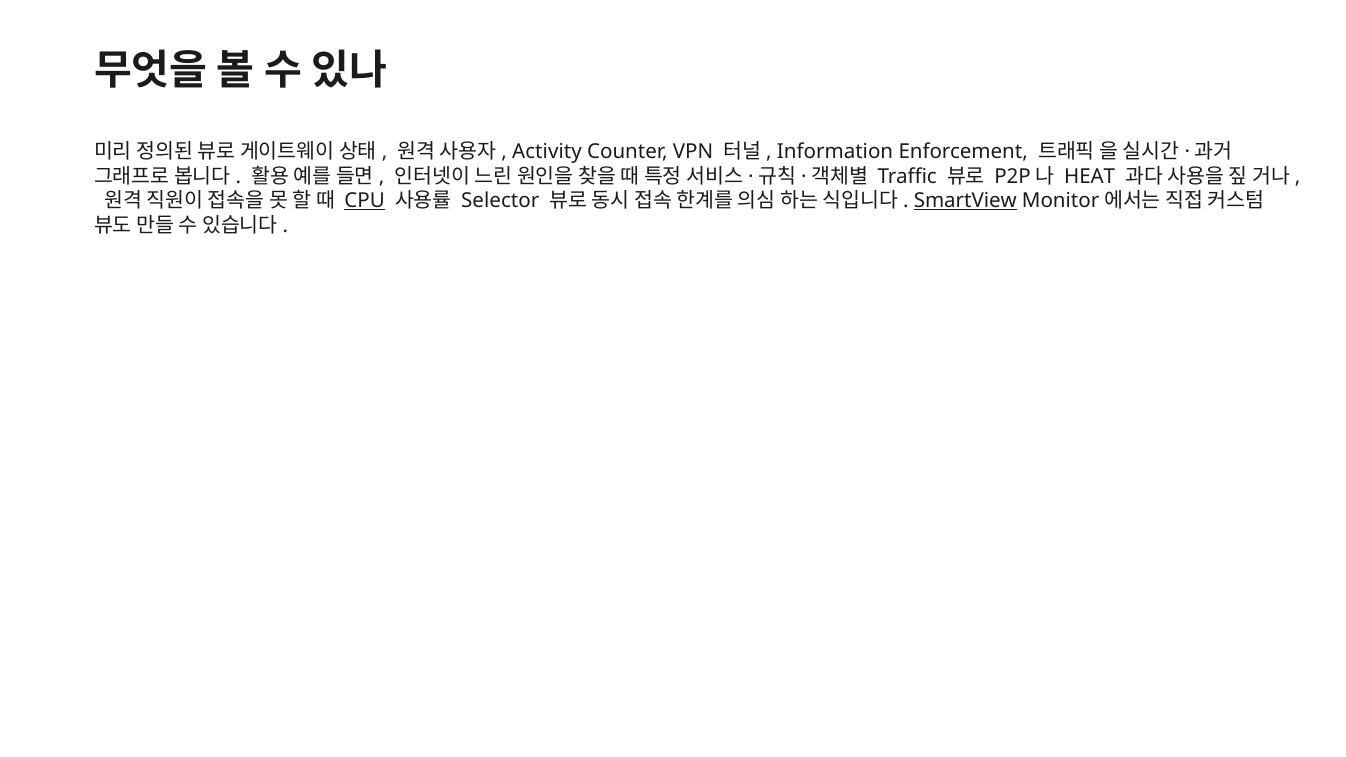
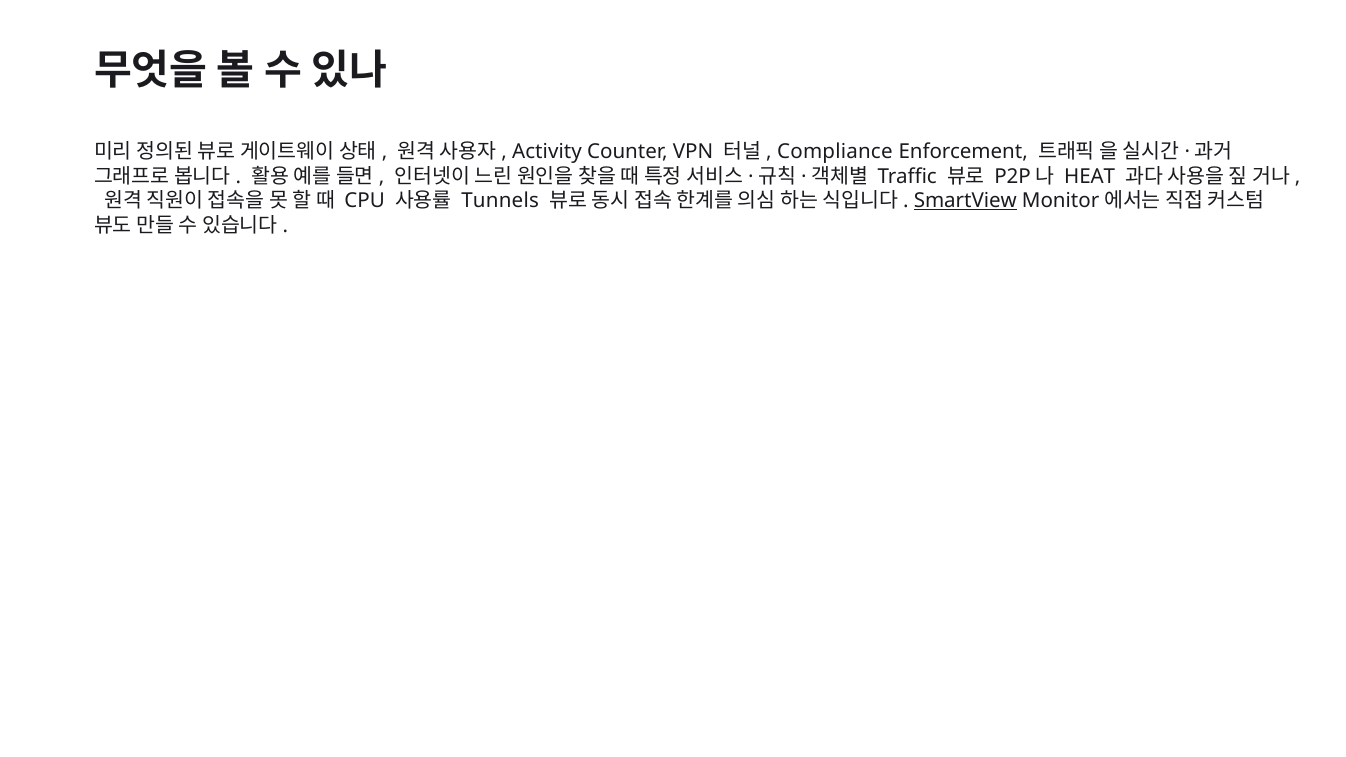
Information: Information -> Compliance (835, 152)
CPU underline: present -> none (365, 201)
Selector: Selector -> Tunnels (500, 201)
